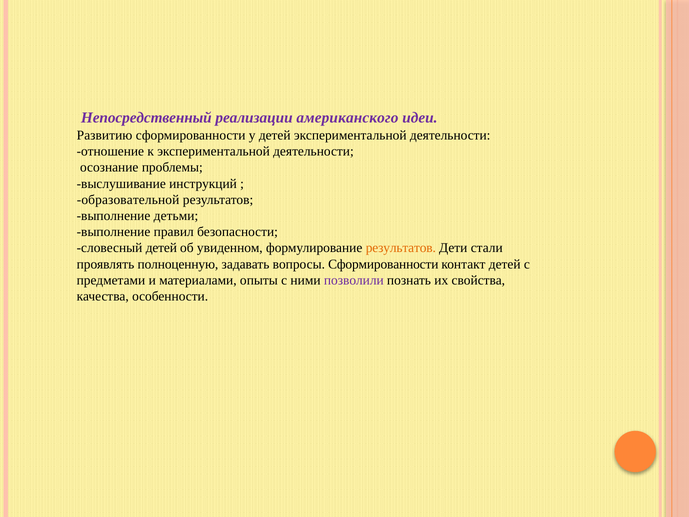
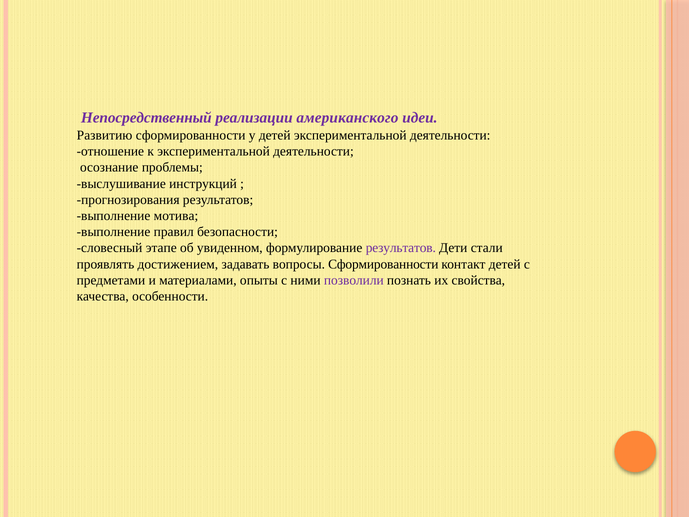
образовательной: образовательной -> прогнозирования (128, 200)
детьми: детьми -> мотива (176, 216)
словесный детей: детей -> этапе (161, 248)
результатов colour: orange -> purple (401, 248)
полноценную: полноценную -> достижением (178, 264)
